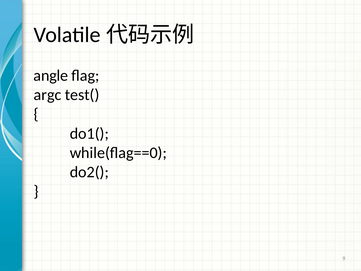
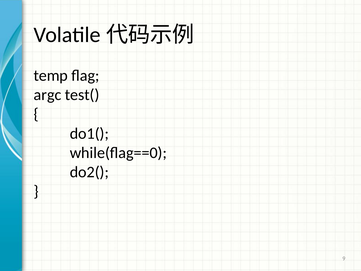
angle: angle -> temp (51, 76)
